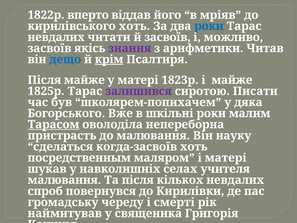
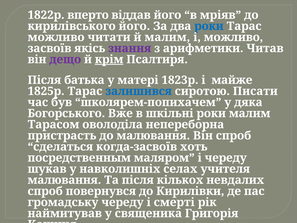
кирилівського хоть: хоть -> його (134, 26)
невдалих: невдалих -> можливо (56, 37)
й засвоїв: засвоїв -> малим (167, 37)
дещо colour: blue -> purple (65, 59)
Після майже: майже -> батька (84, 80)
залишився colour: purple -> blue (139, 91)
Тарасом underline: present -> none (53, 124)
Він науку: науку -> спроб (233, 135)
і матері: матері -> череду (226, 158)
